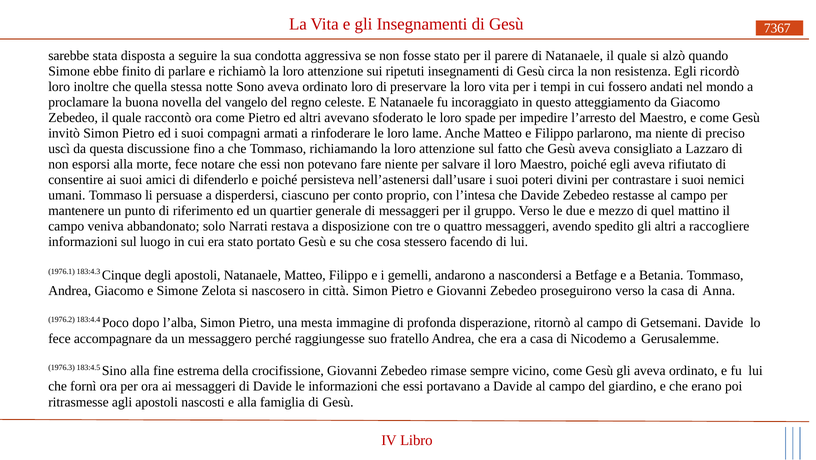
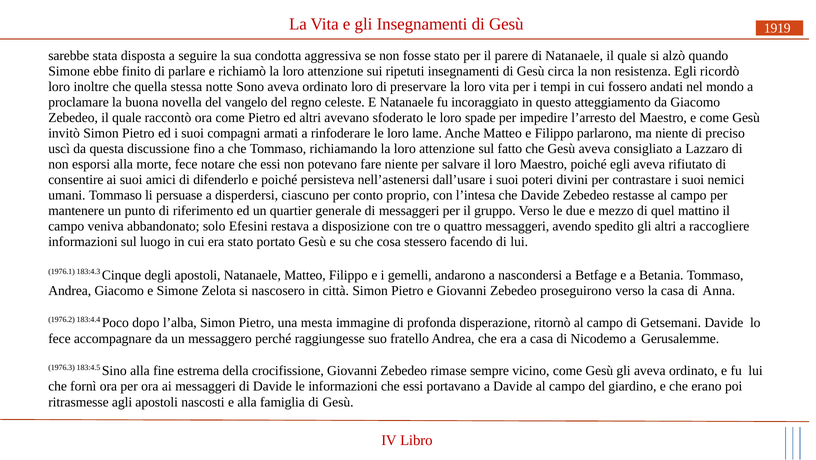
7367: 7367 -> 1919 (777, 28)
Narrati: Narrati -> Efesini (248, 226)
